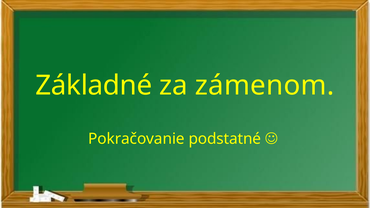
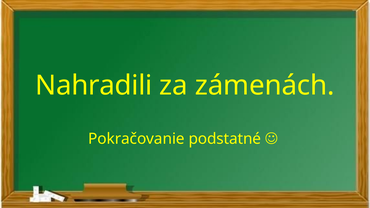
Základné: Základné -> Nahradili (94, 85)
zámenom: zámenom -> zámenách (265, 85)
